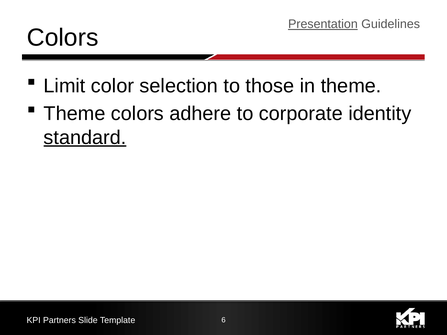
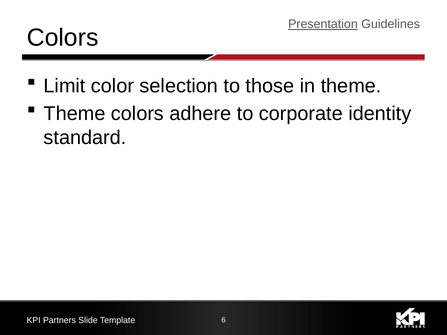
standard underline: present -> none (85, 138)
